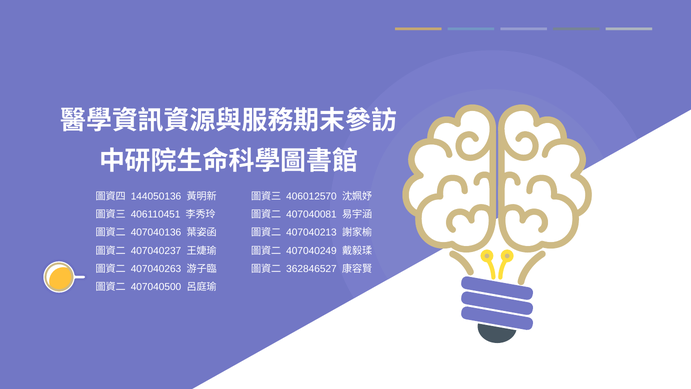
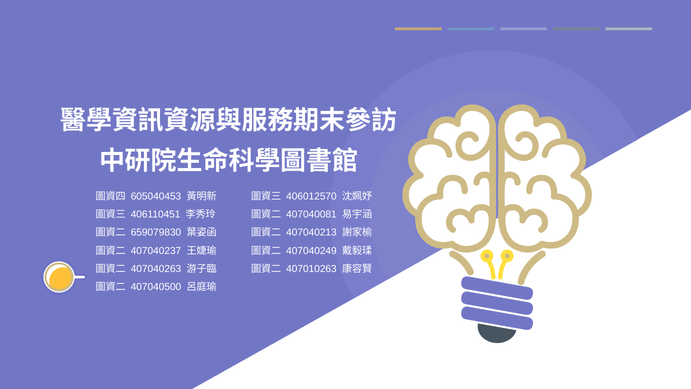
144050136: 144050136 -> 605040453 (156, 196)
407040136: 407040136 -> 659079830 (156, 232)
362846527: 362846527 -> 407010263 (311, 269)
